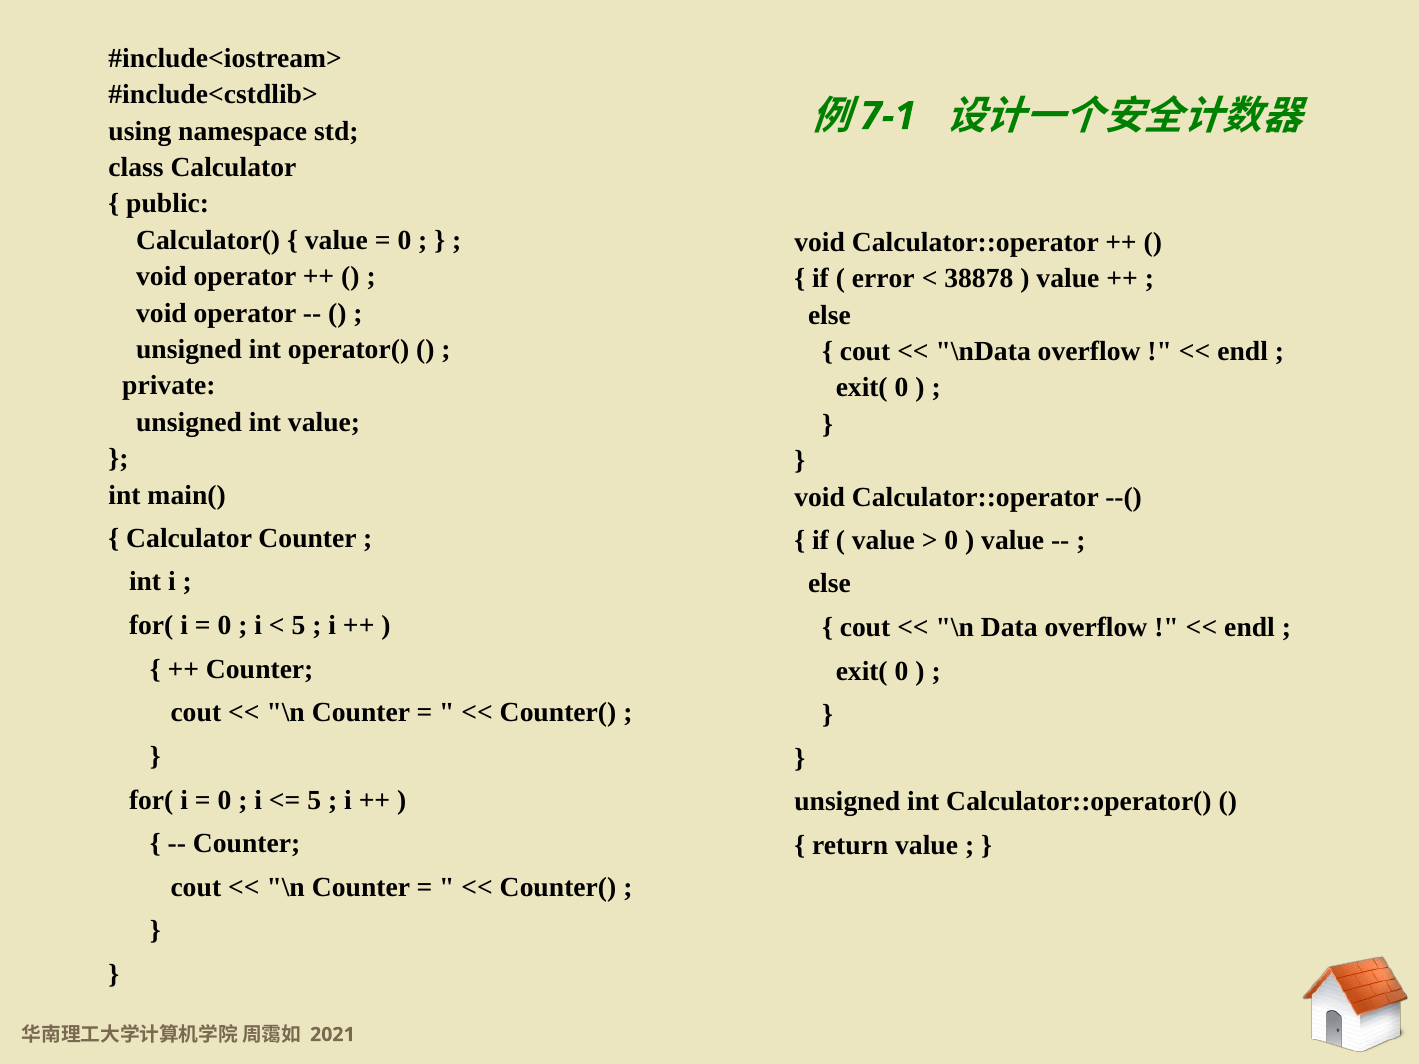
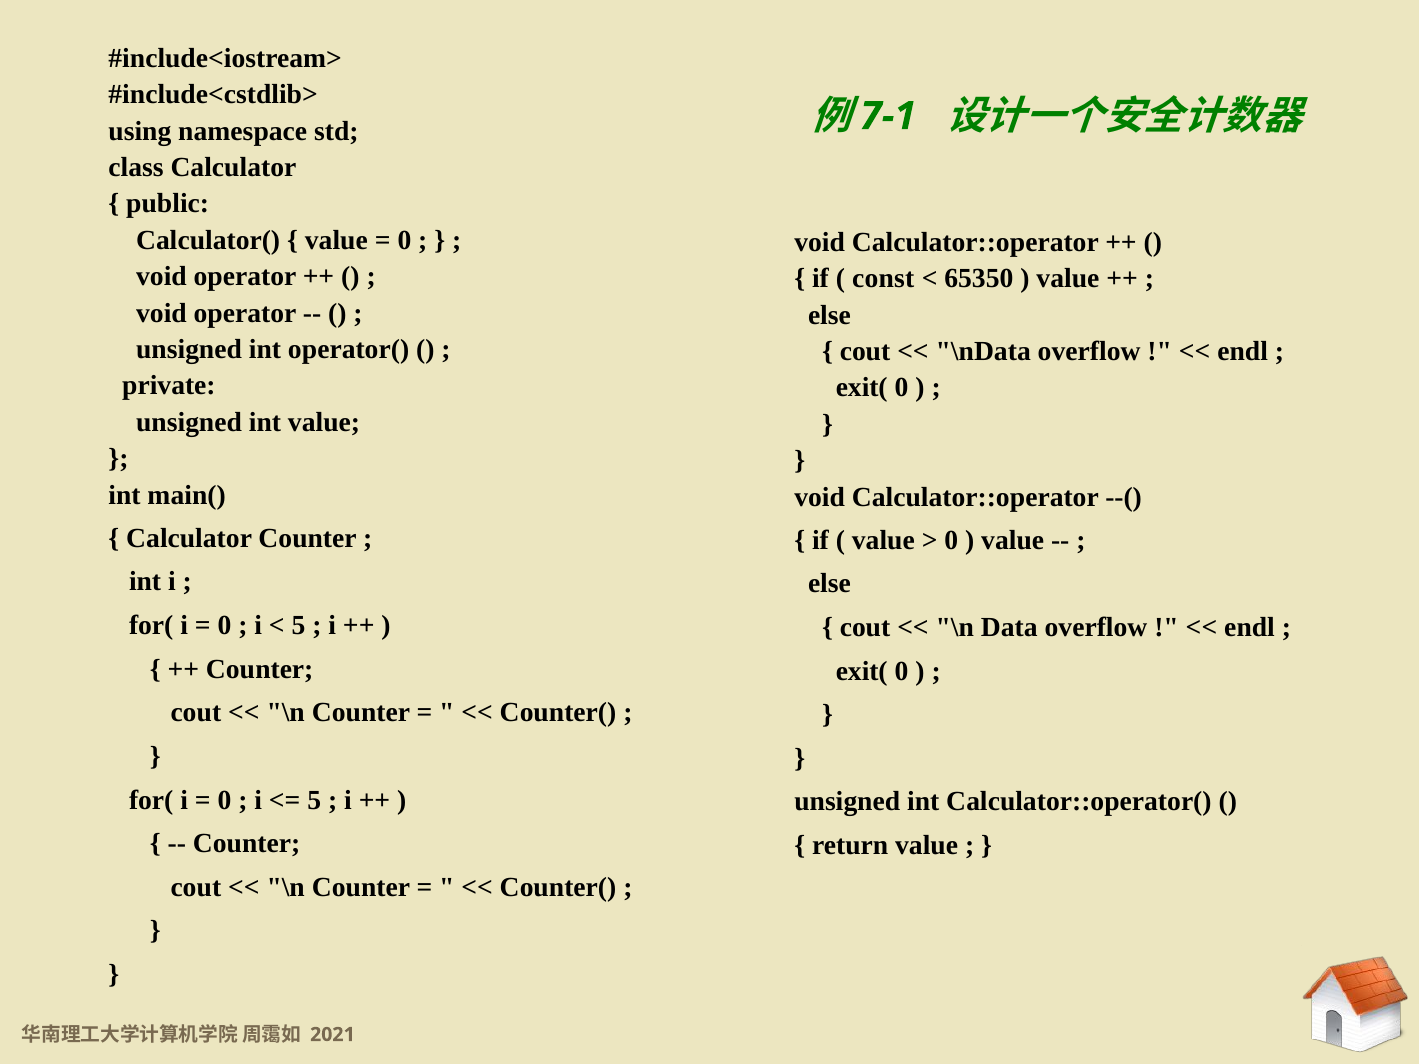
error: error -> const (883, 279)
38878: 38878 -> 65350 (979, 279)
